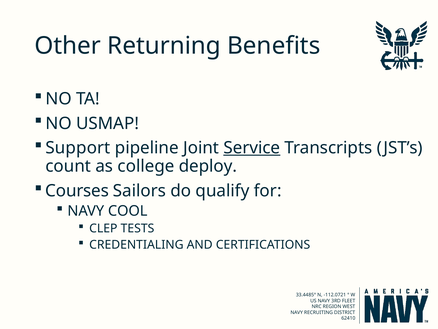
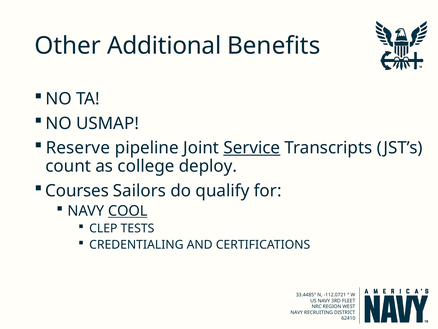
Returning: Returning -> Additional (164, 46)
Support: Support -> Reserve (78, 148)
COOL underline: none -> present (128, 211)
